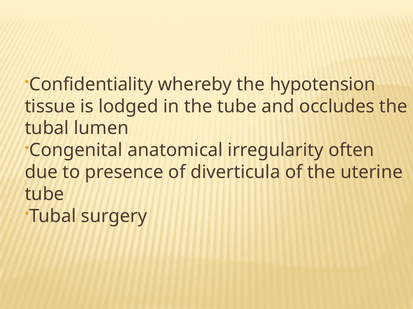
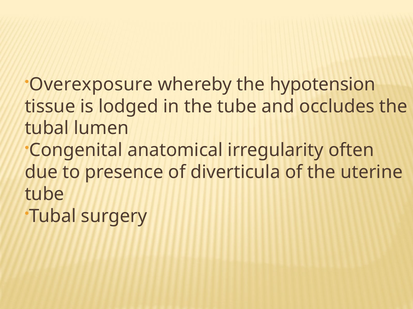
Confidentiality: Confidentiality -> Overexposure (91, 85)
